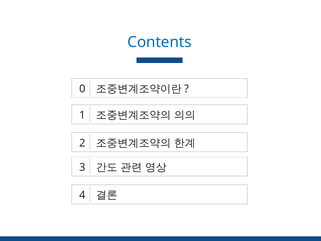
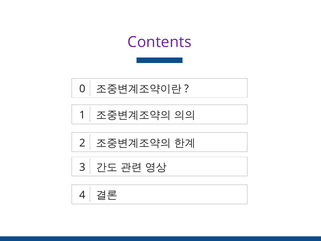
Contents colour: blue -> purple (160, 42)
